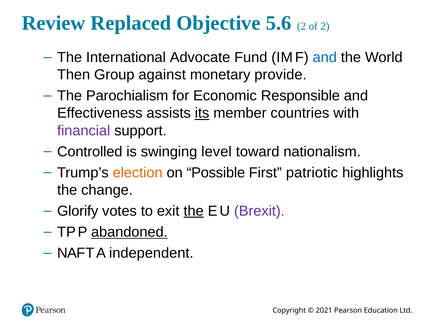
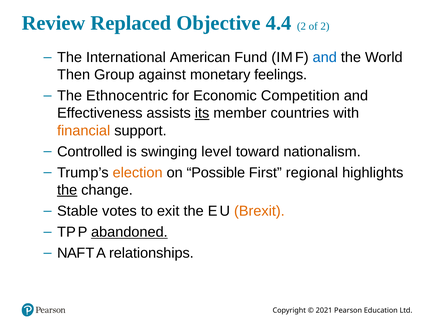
5.6: 5.6 -> 4.4 (279, 23)
Advocate: Advocate -> American (200, 57)
provide: provide -> feelings (281, 75)
Parochialism: Parochialism -> Ethnocentric (127, 96)
Responsible: Responsible -> Competition (300, 96)
financial colour: purple -> orange (84, 131)
patriotic: patriotic -> regional (312, 173)
the underline: none -> present (67, 190)
Glorify: Glorify -> Stable (78, 211)
the underline: present -> none (194, 211)
Brexit colour: purple -> orange (259, 211)
independent: independent -> relationships (151, 253)
